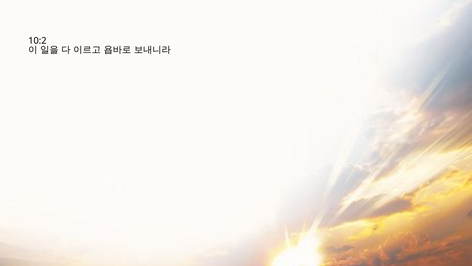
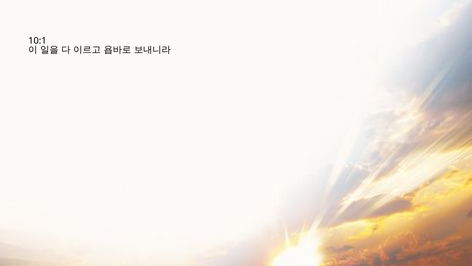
10:2: 10:2 -> 10:1 (37, 41)
